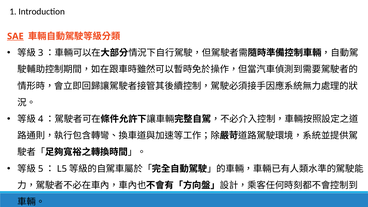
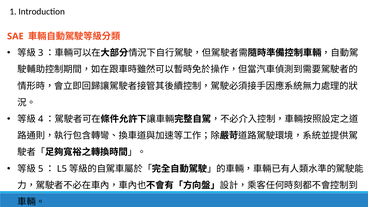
SAE underline: present -> none (15, 36)
